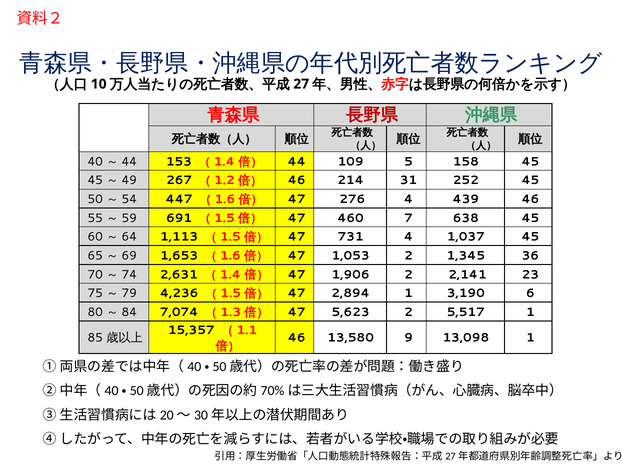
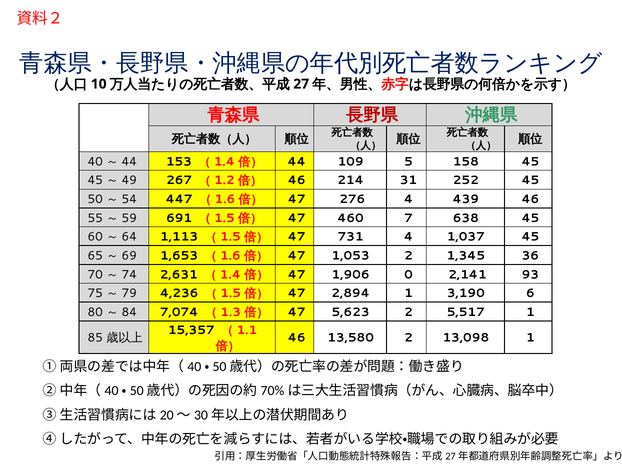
1,906 2: 2 -> 0 (409, 274)
23: 23 -> 93 (530, 274)
13,580 9: 9 -> 2 (409, 338)
